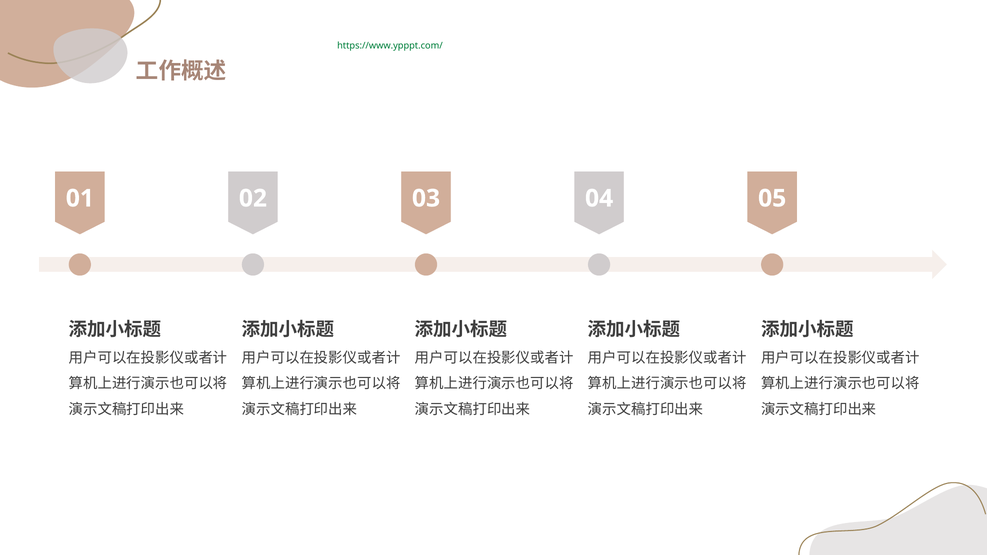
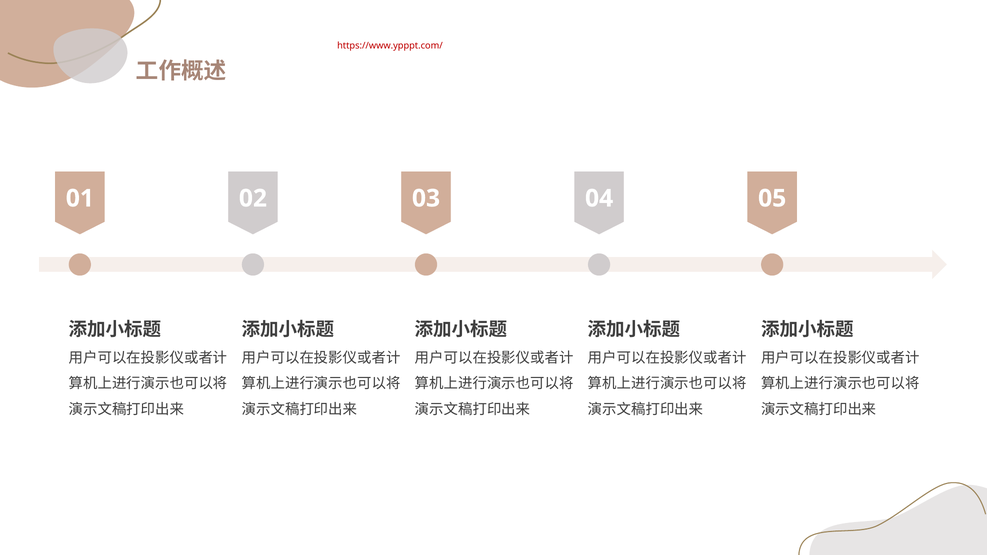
https://www.ypppt.com/ colour: green -> red (390, 46)
